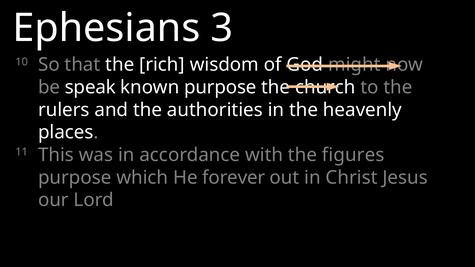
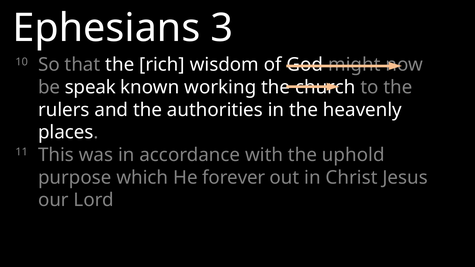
known purpose: purpose -> working (220, 87)
figures: figures -> uphold (353, 155)
